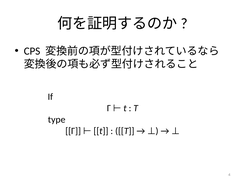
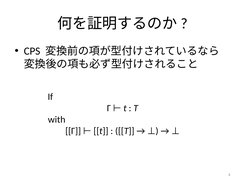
type: type -> with (57, 120)
